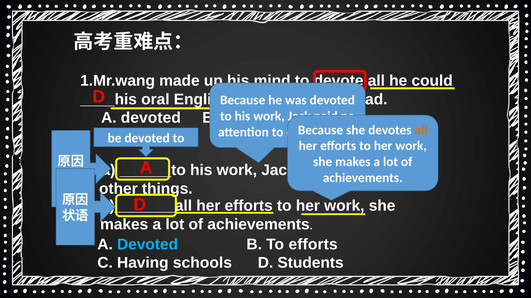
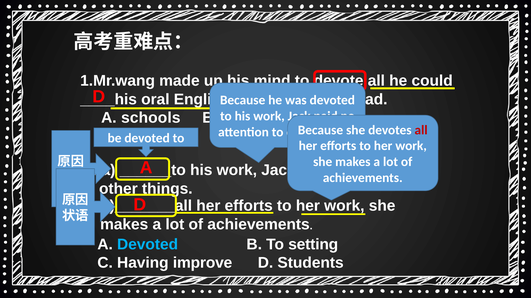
devoted: devoted -> schools (151, 118)
all colour: orange -> red (421, 130)
To efforts: efforts -> setting (313, 245)
Having schools: schools -> improve (203, 263)
